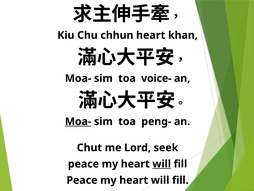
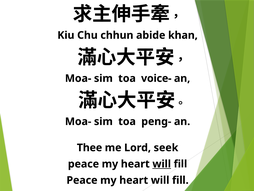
chhun heart: heart -> abide (151, 35)
Moa- underline: present -> none (78, 121)
Chut: Chut -> Thee (90, 147)
